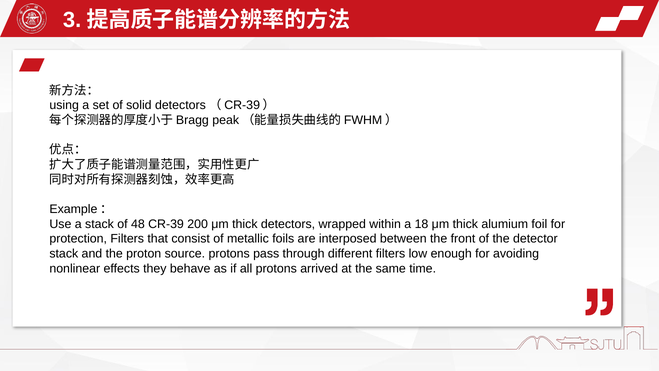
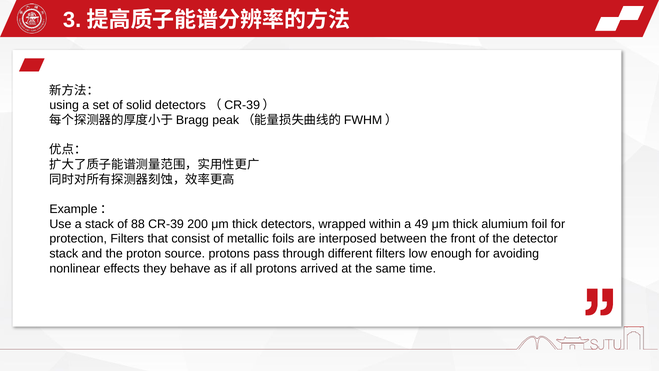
48: 48 -> 88 (138, 224)
18: 18 -> 49 (421, 224)
